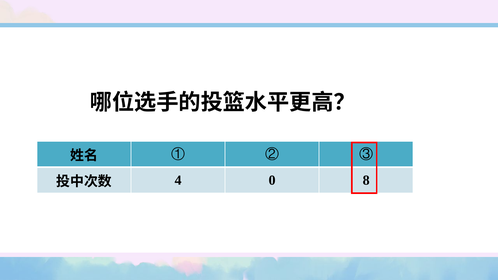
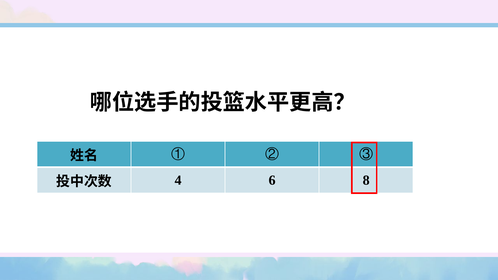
0: 0 -> 6 (272, 180)
